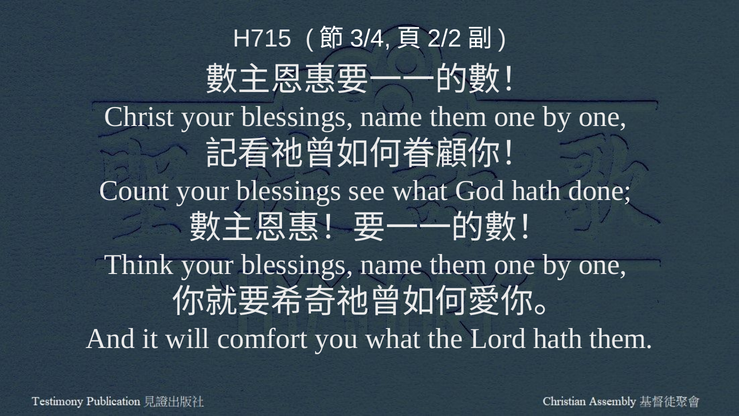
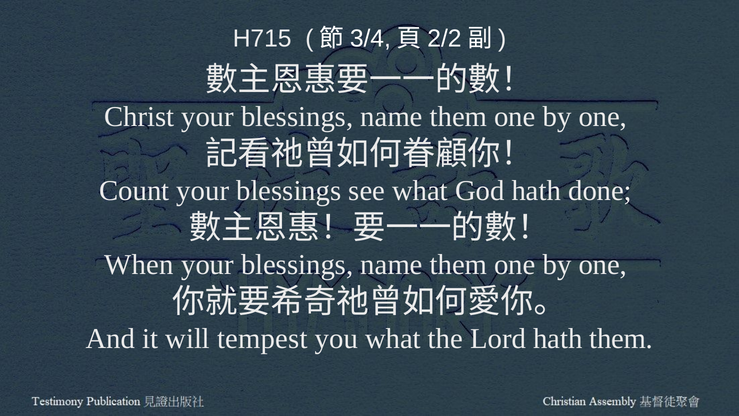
Think: Think -> When (139, 265)
comfort: comfort -> tempest (262, 339)
